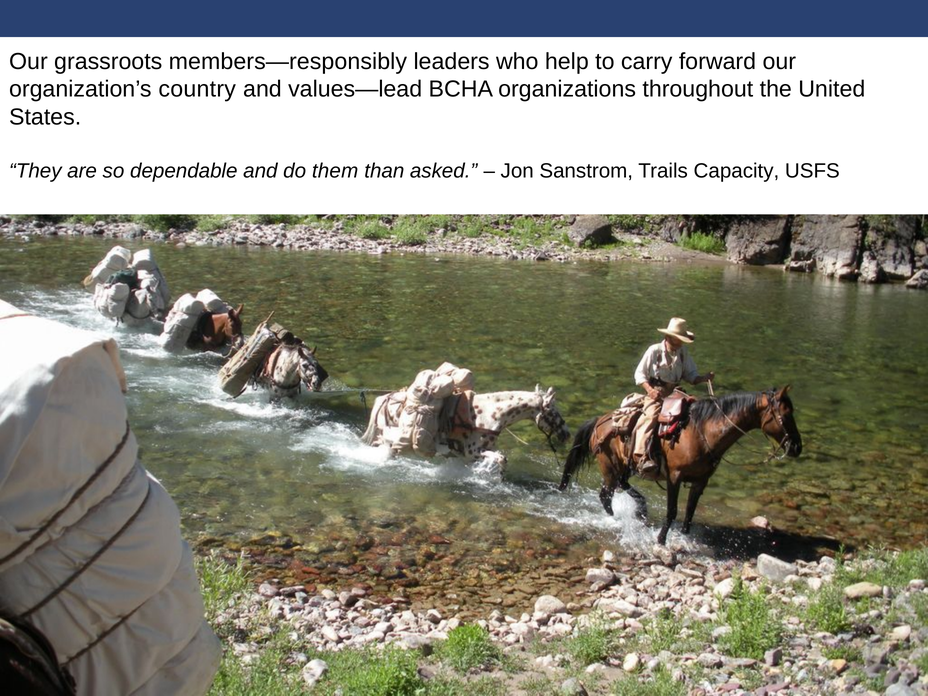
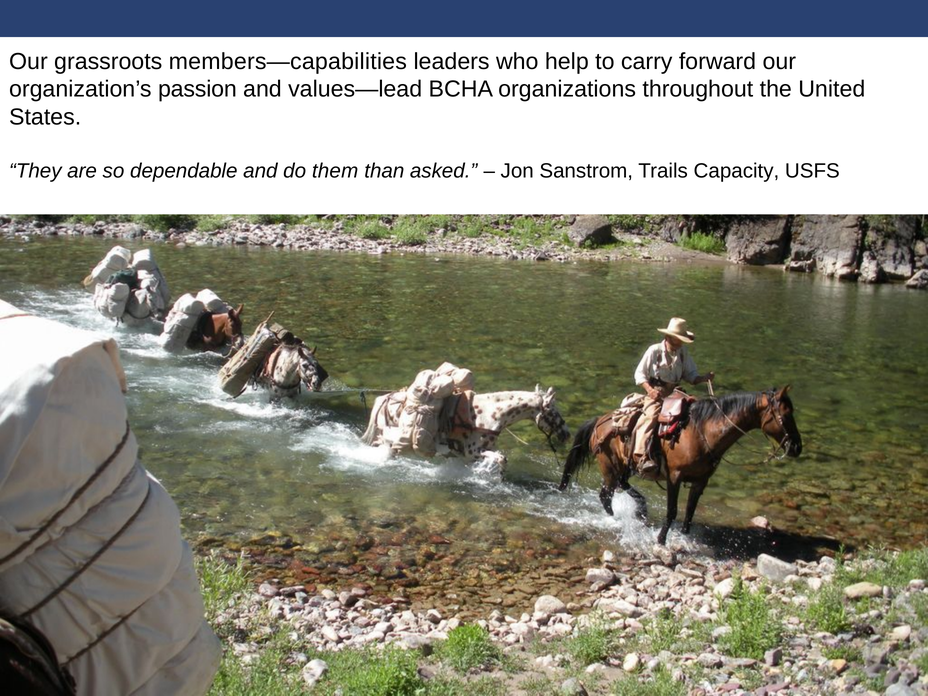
members—responsibly: members—responsibly -> members—capabilities (288, 61)
country: country -> passion (197, 89)
